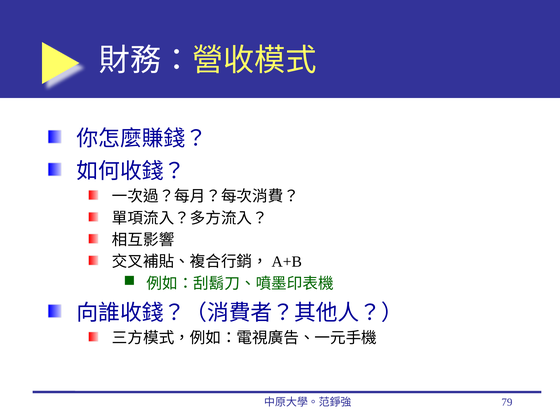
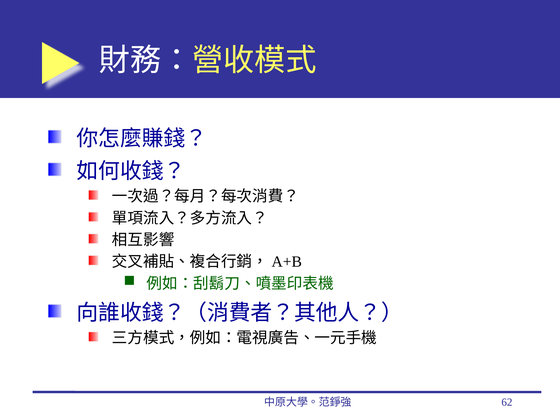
79: 79 -> 62 (507, 402)
